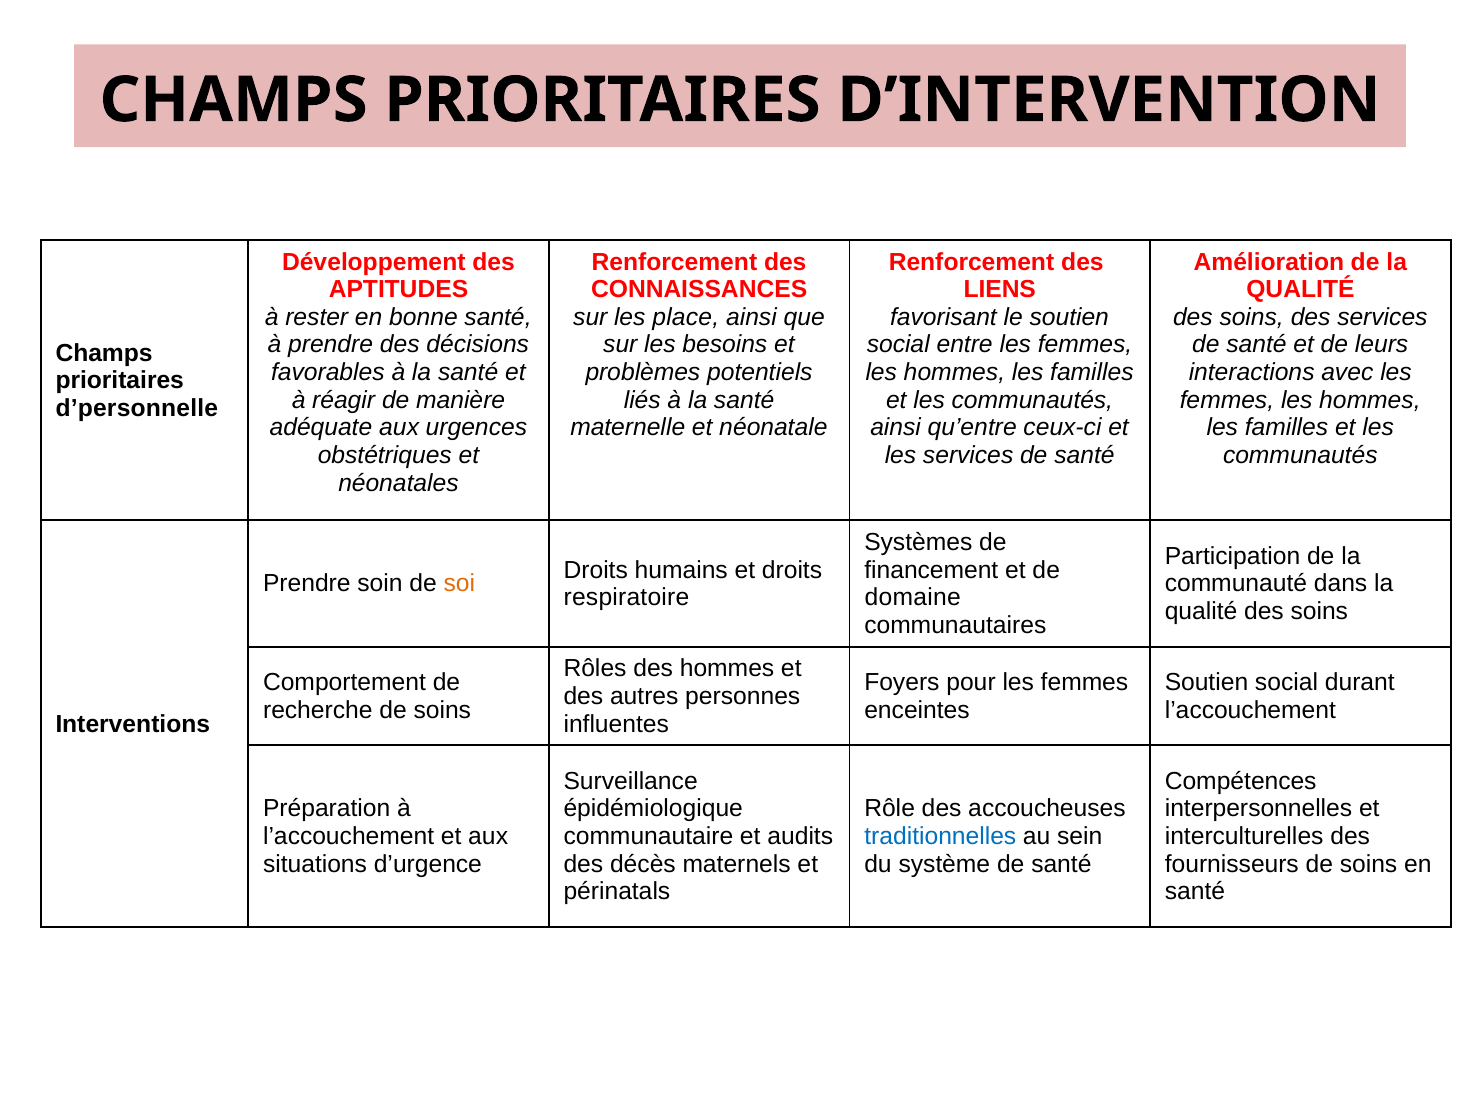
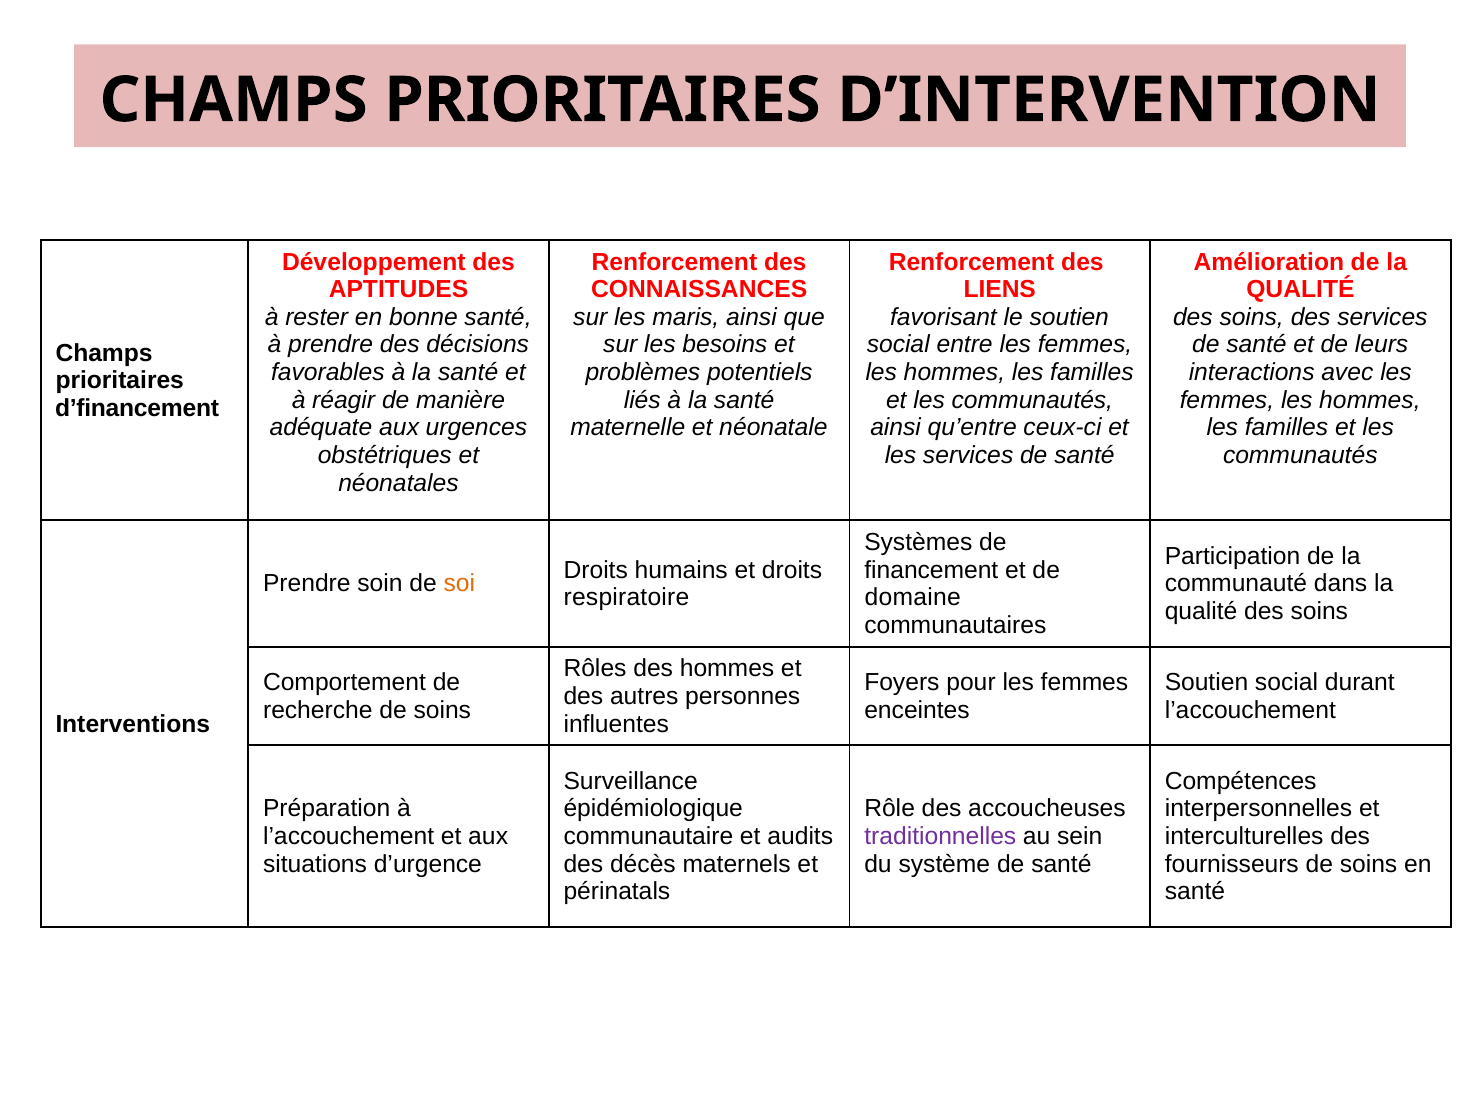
place: place -> maris (686, 317)
d’personnelle: d’personnelle -> d’financement (137, 408)
traditionnelles colour: blue -> purple (940, 836)
